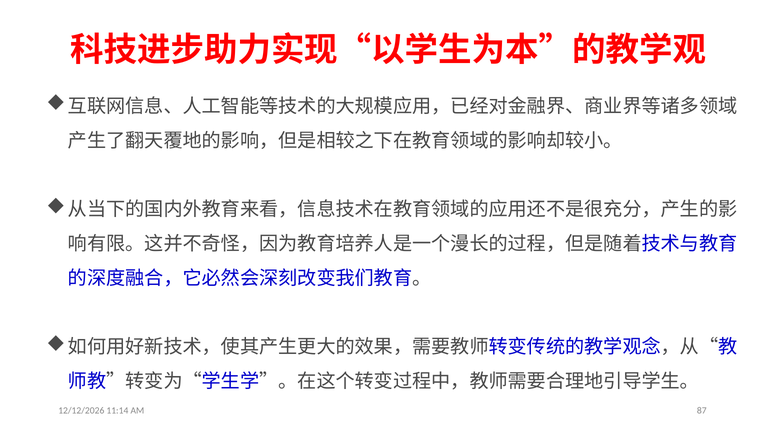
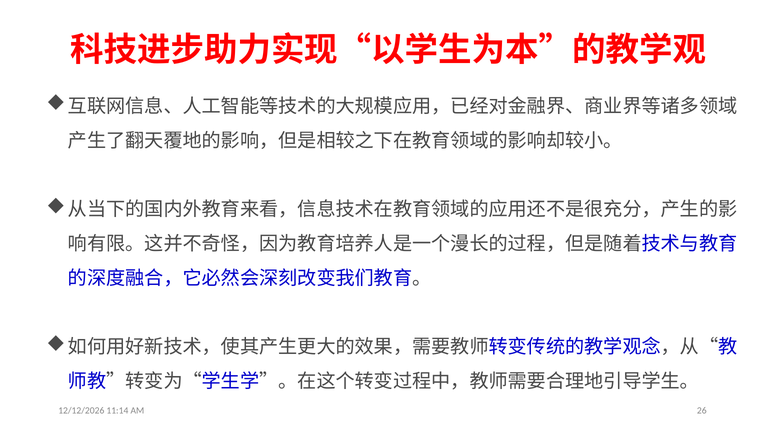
87: 87 -> 26 (702, 411)
